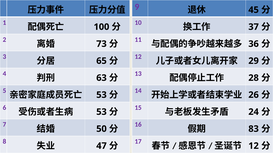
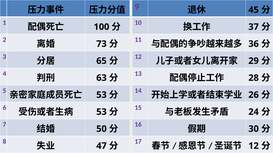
83: 83 -> 30 (254, 129)
